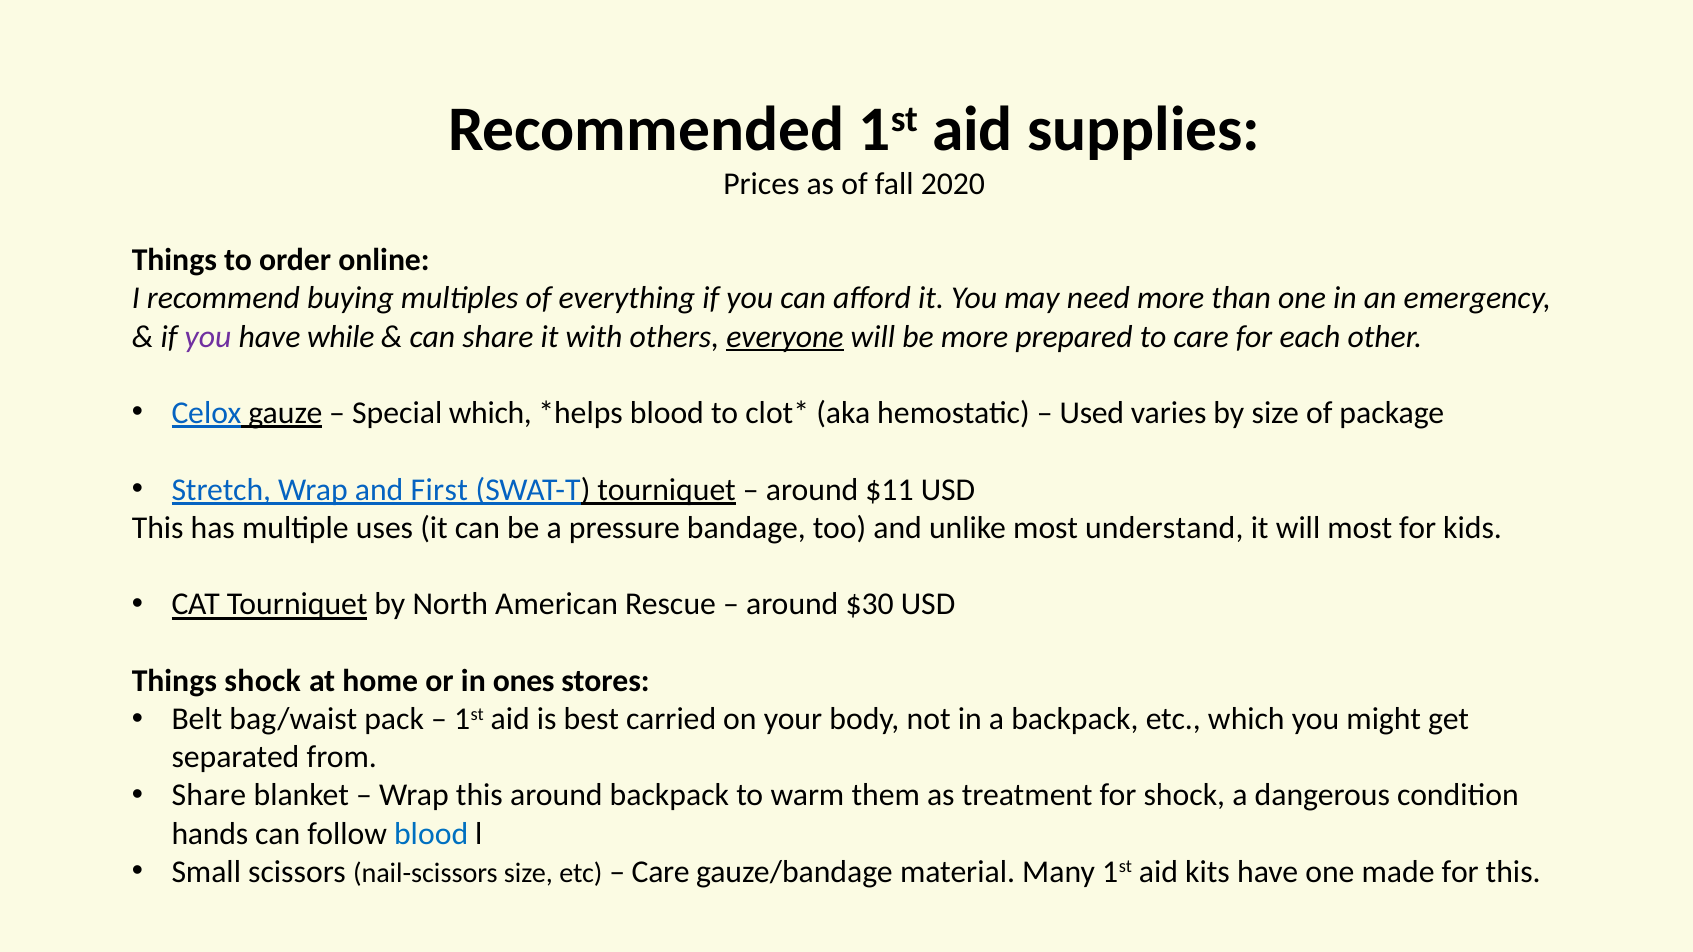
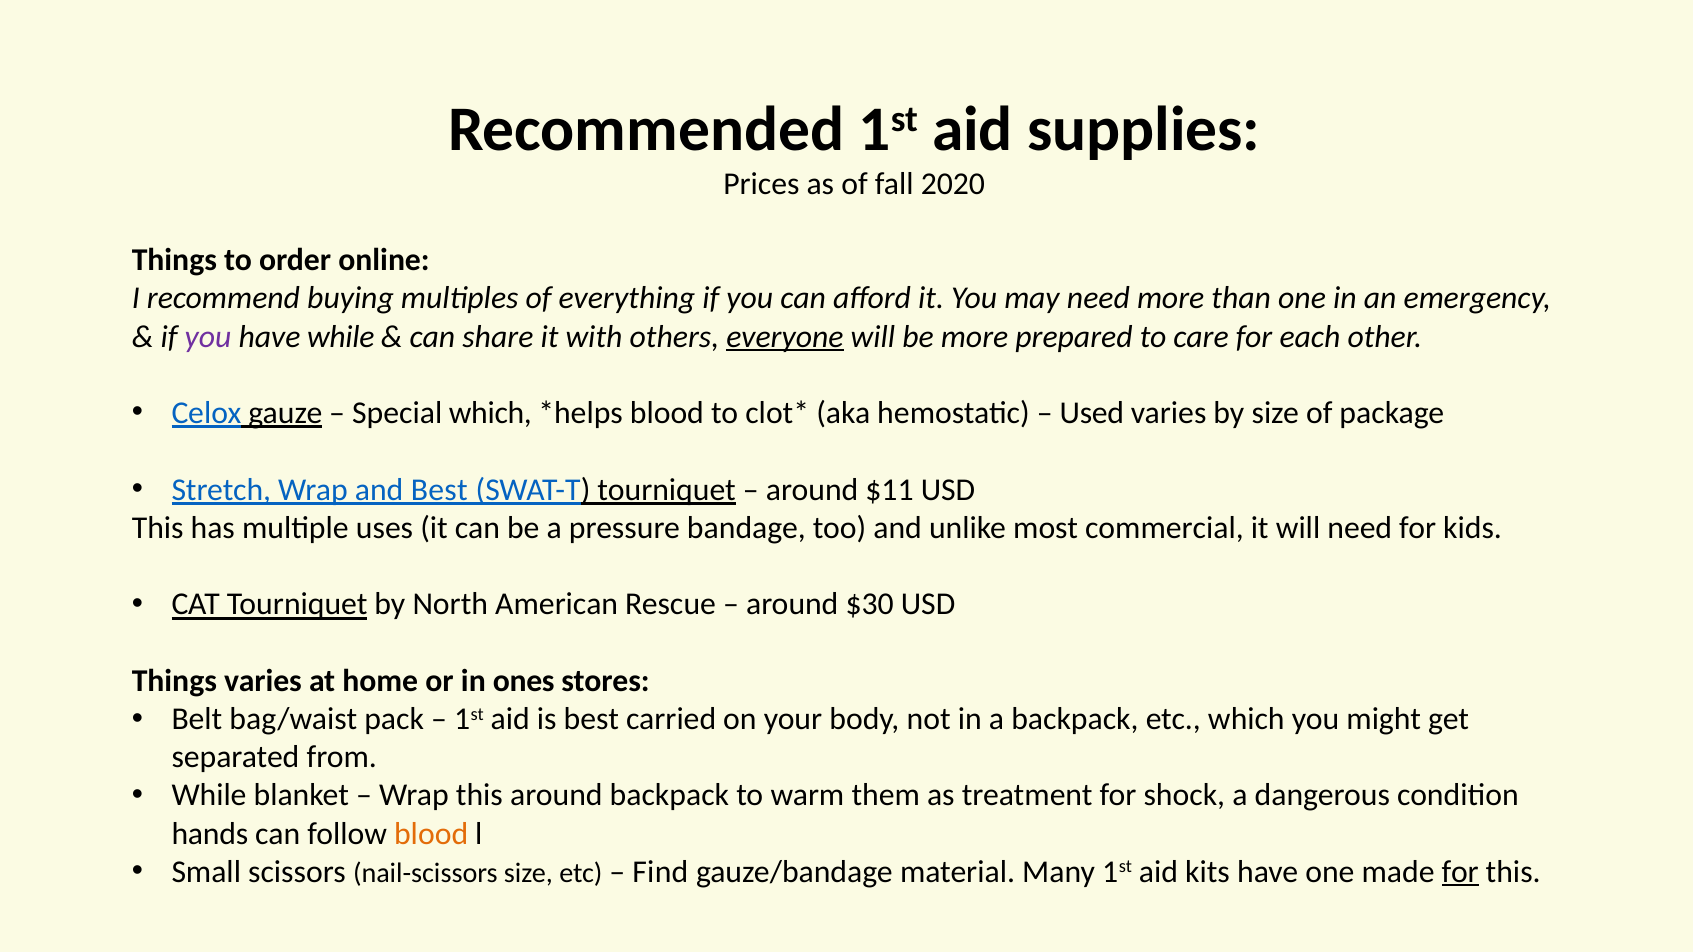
and First: First -> Best (439, 490)
understand: understand -> commercial (1164, 528)
will most: most -> need (1360, 528)
Things shock: shock -> varies (263, 681)
Share: Share -> While (209, 796)
blood colour: blue -> orange (431, 834)
Care: Care -> Find (660, 872)
for underline: none -> present (1460, 872)
